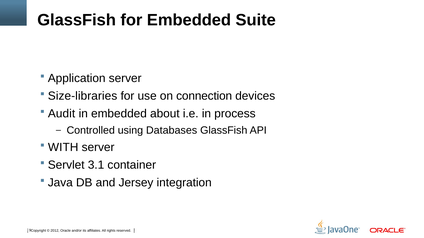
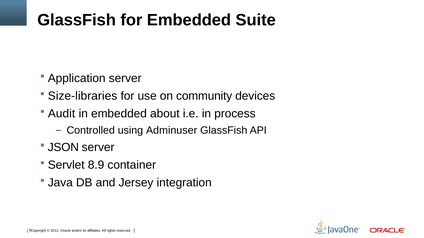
connection: connection -> community (204, 96)
Databases: Databases -> Adminuser (172, 131)
WITH: WITH -> JSON (63, 148)
3.1: 3.1 -> 8.9 (96, 165)
